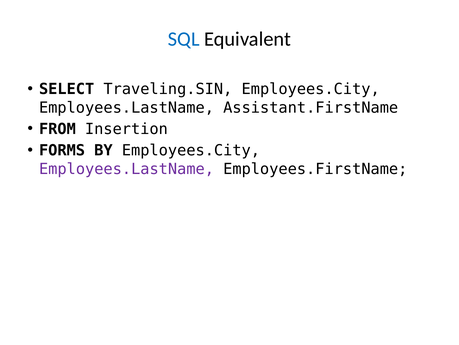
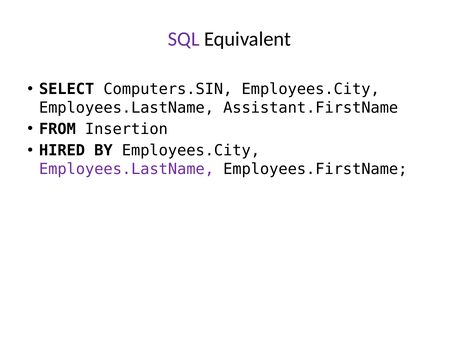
SQL colour: blue -> purple (184, 39)
Traveling.SIN: Traveling.SIN -> Computers.SIN (168, 89)
FORMS: FORMS -> HIRED (62, 150)
